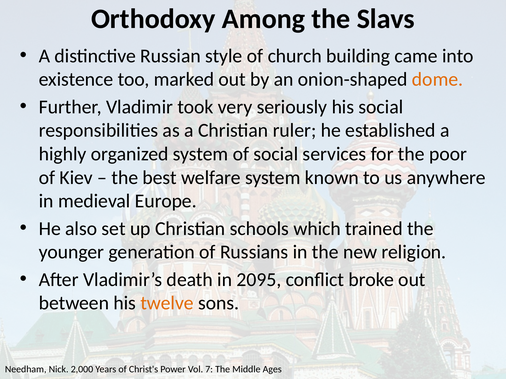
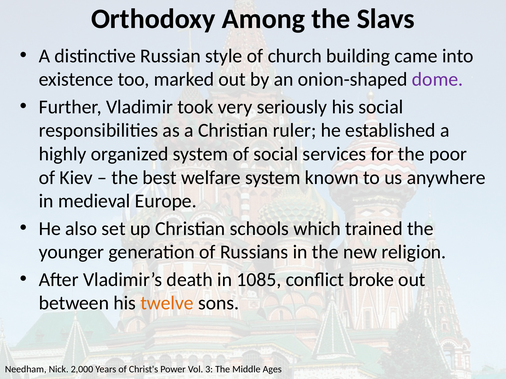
dome colour: orange -> purple (438, 80)
2095: 2095 -> 1085 (259, 280)
7: 7 -> 3 (209, 370)
